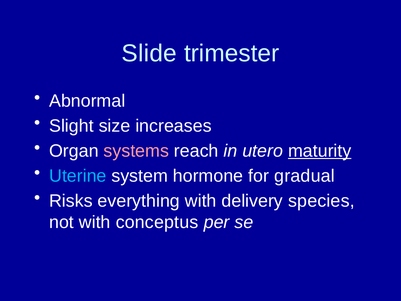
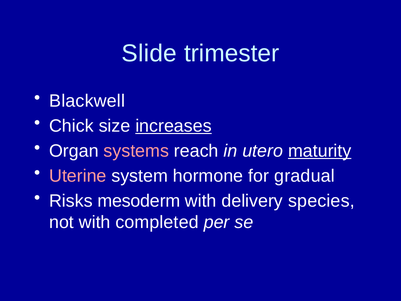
Abnormal: Abnormal -> Blackwell (87, 101)
Slight: Slight -> Chick (71, 126)
increases underline: none -> present (173, 126)
Uterine colour: light blue -> pink (78, 176)
everything: everything -> mesoderm (139, 201)
conceptus: conceptus -> completed (157, 222)
